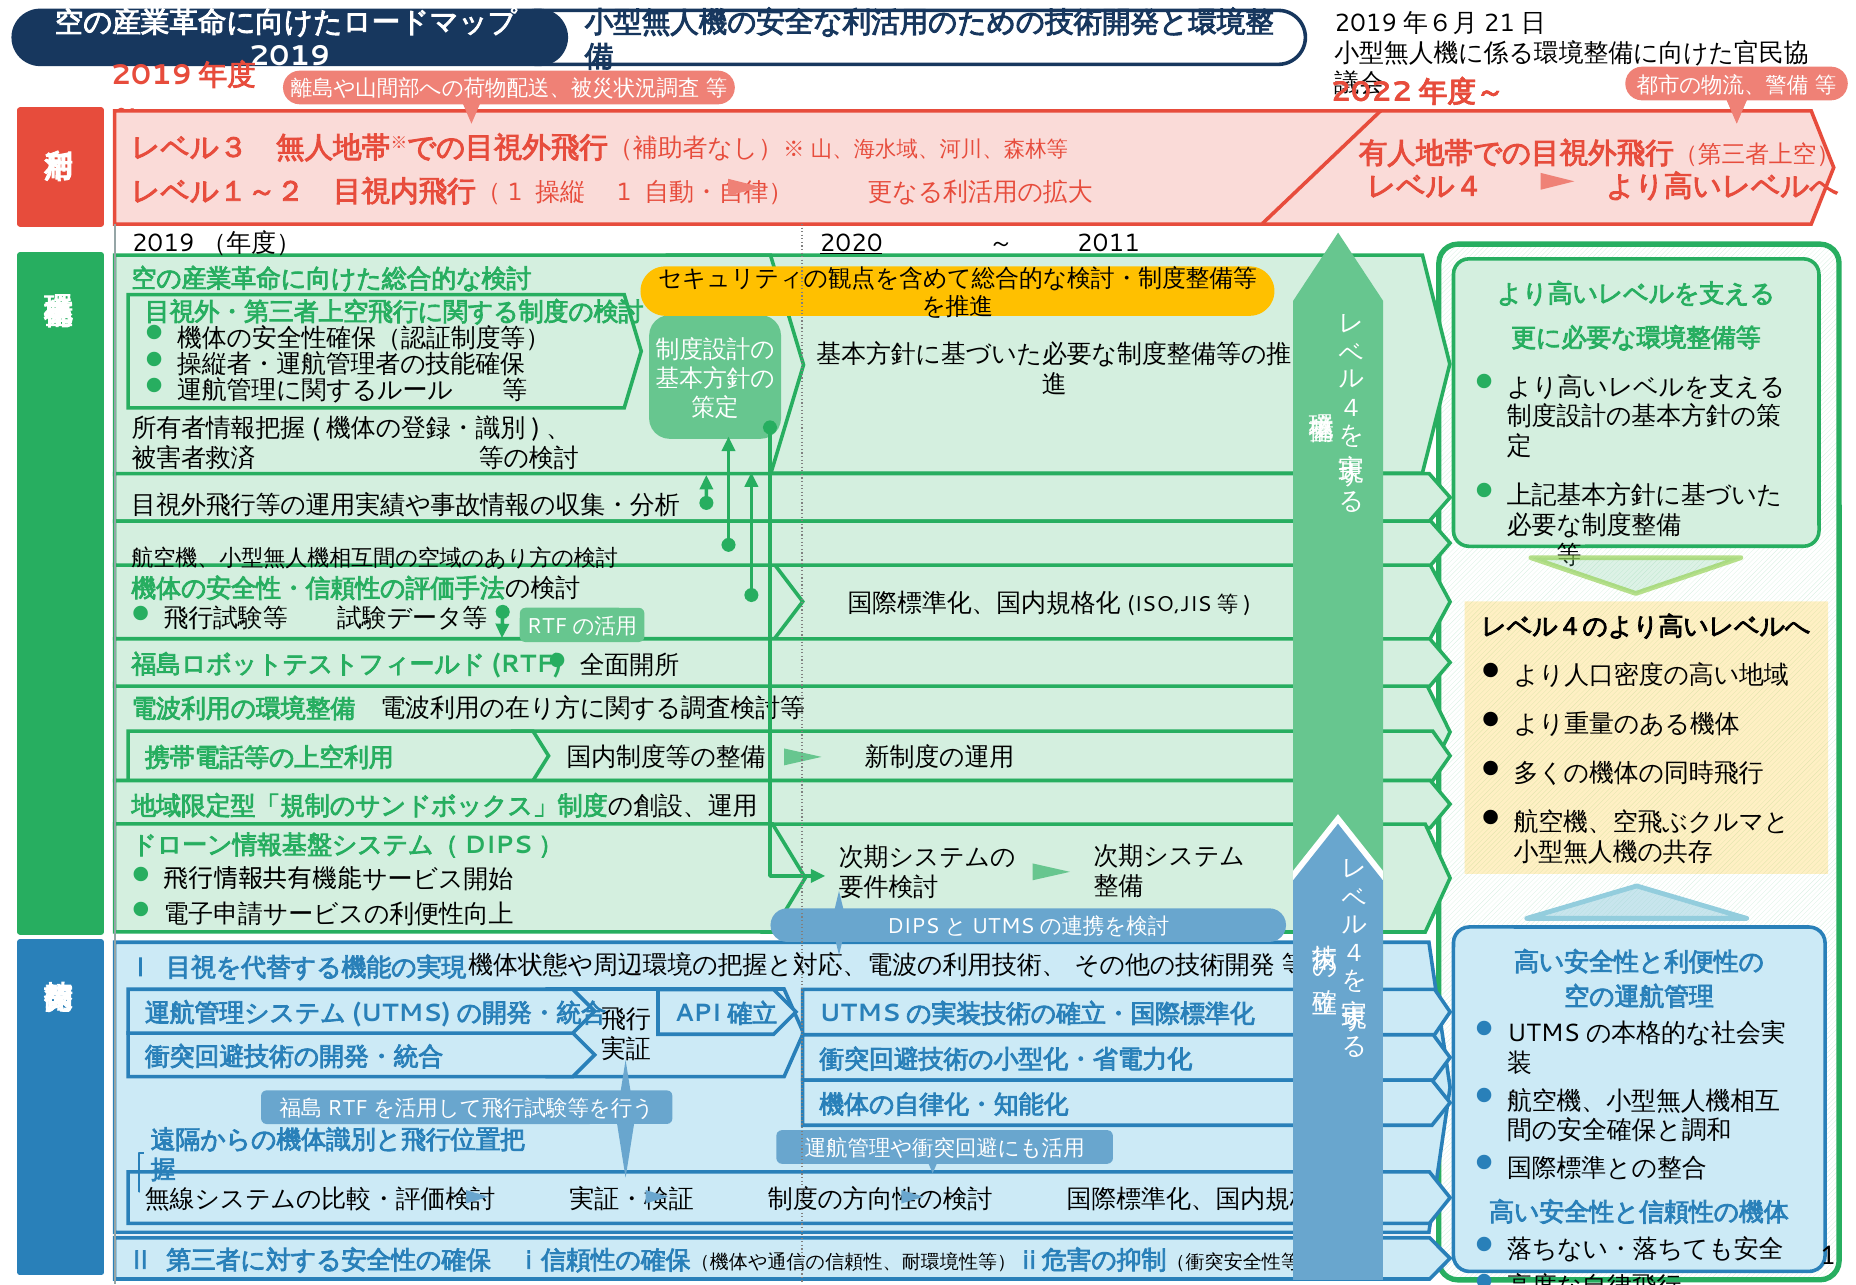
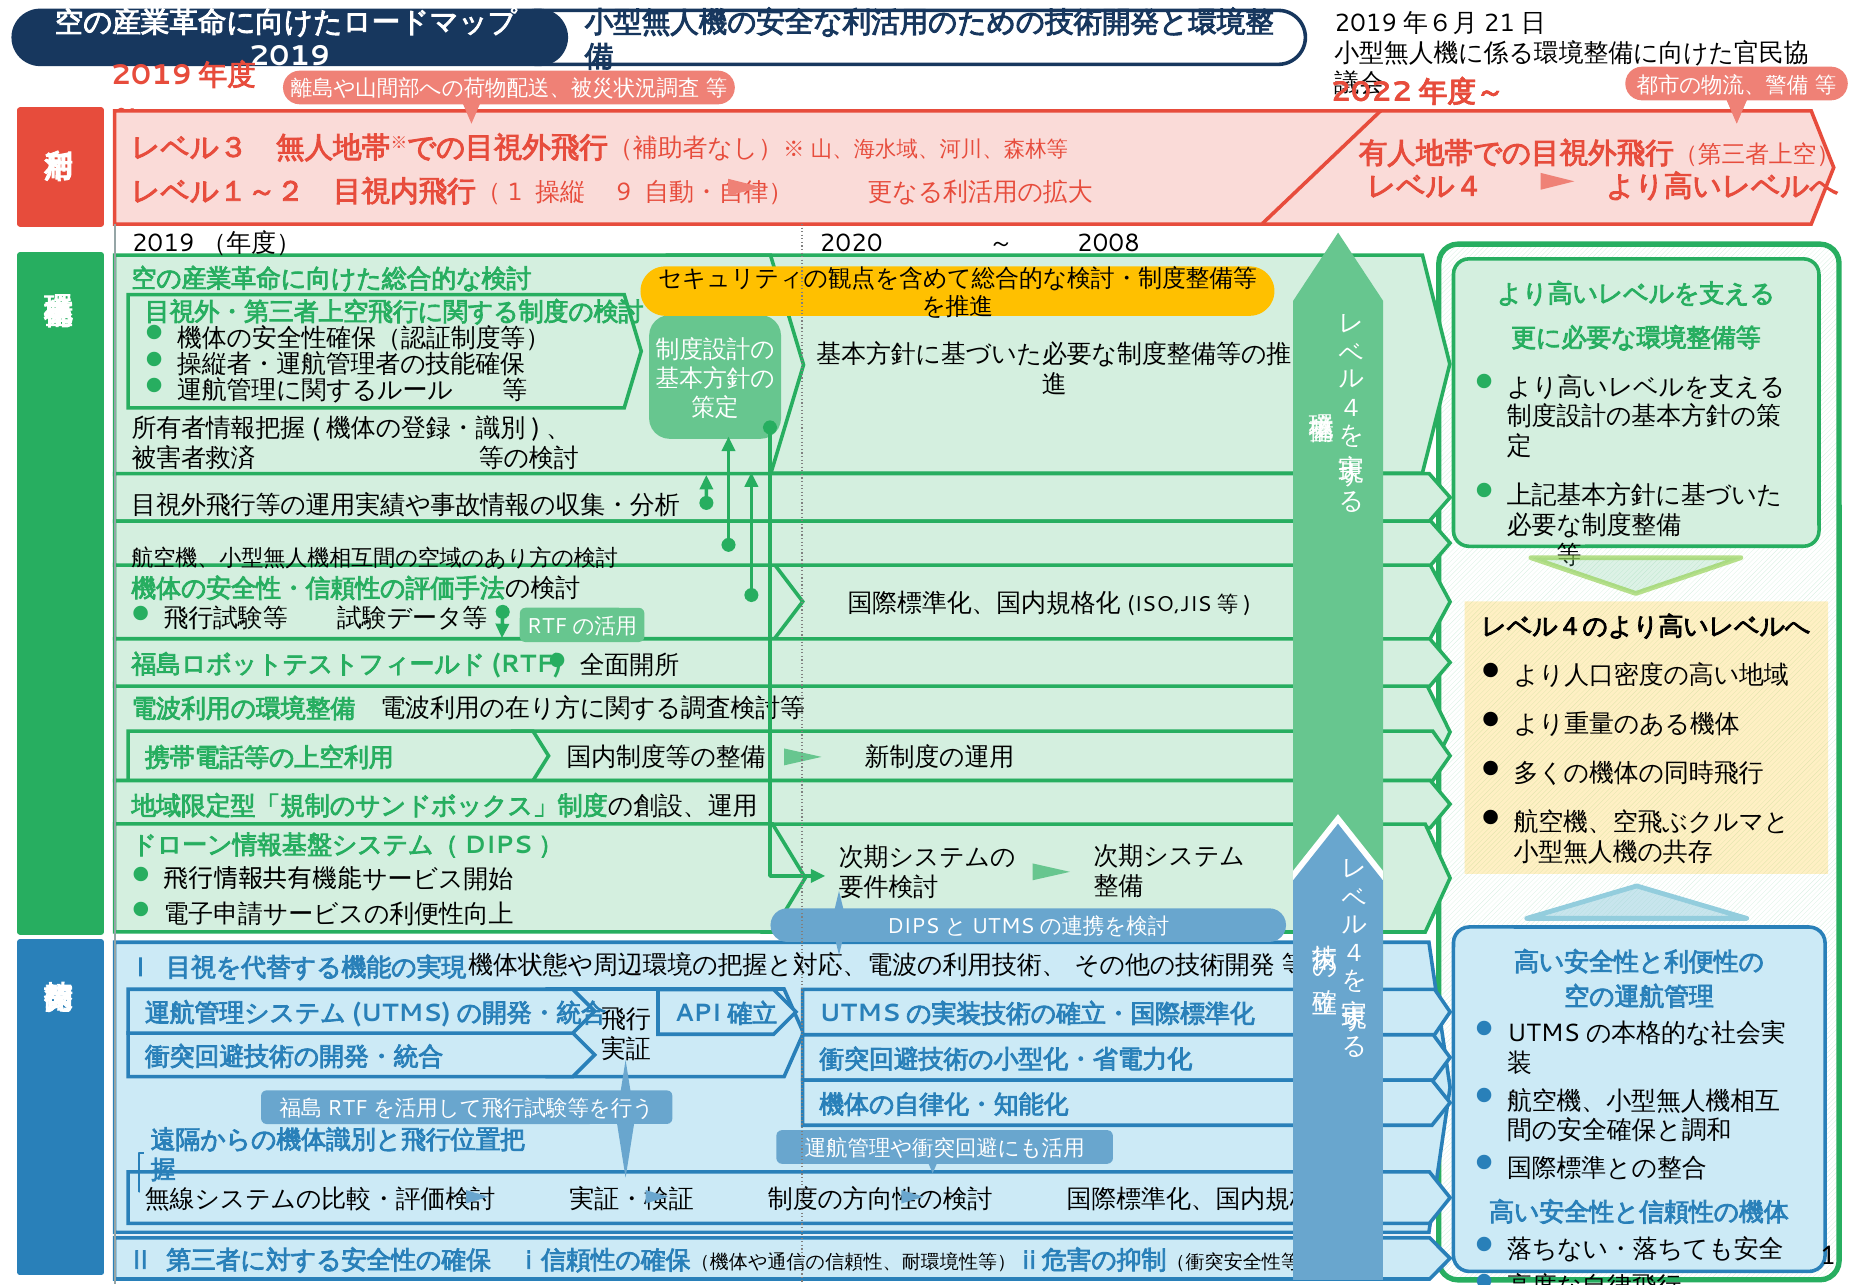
1: 1 -> 9 (624, 192)
2020 underline: present -> none (851, 243)
2011: 2011 -> 2008 (1108, 243)
